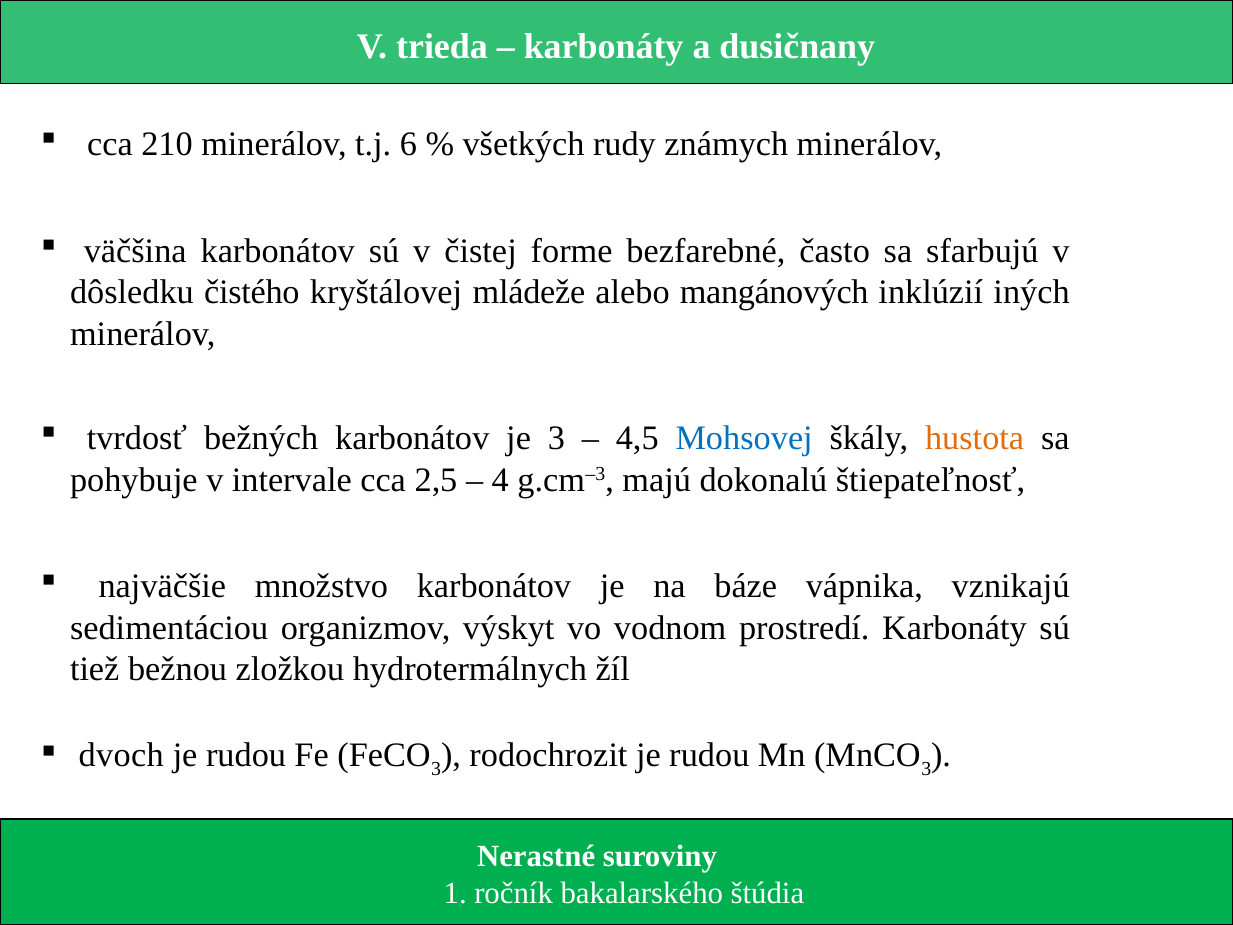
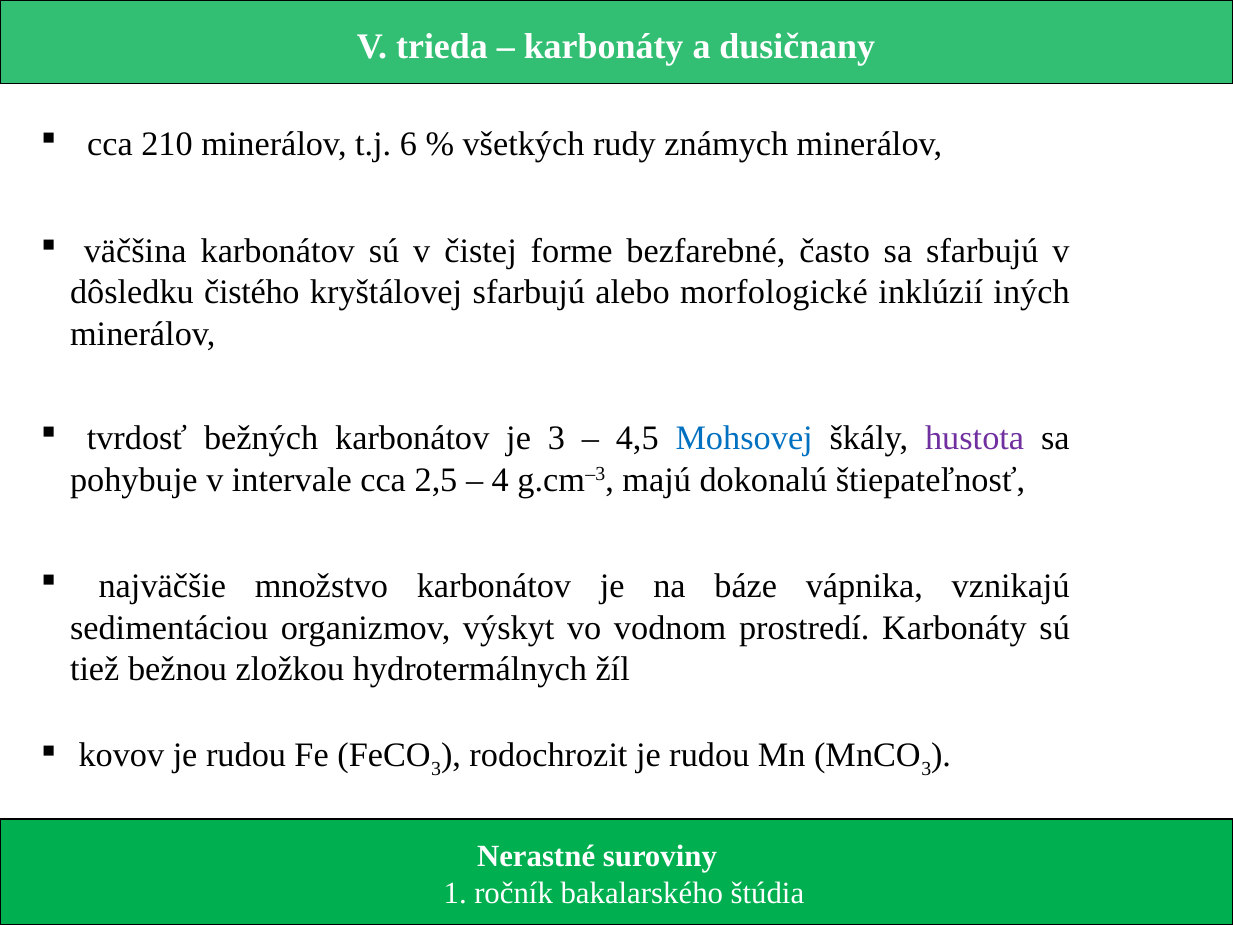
kryštálovej mládeže: mládeže -> sfarbujú (529, 293)
mangánových: mangánových -> morfologické (774, 293)
hustota colour: orange -> purple (975, 438)
dvoch: dvoch -> kovov (121, 755)
